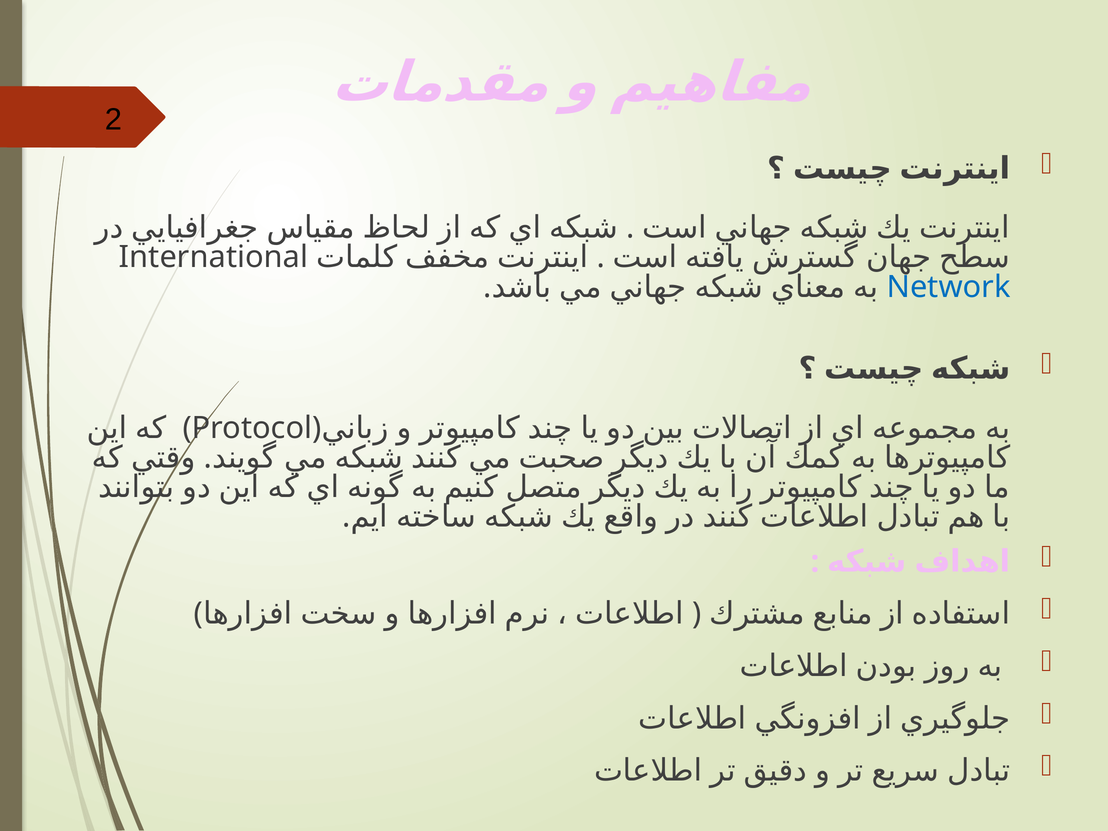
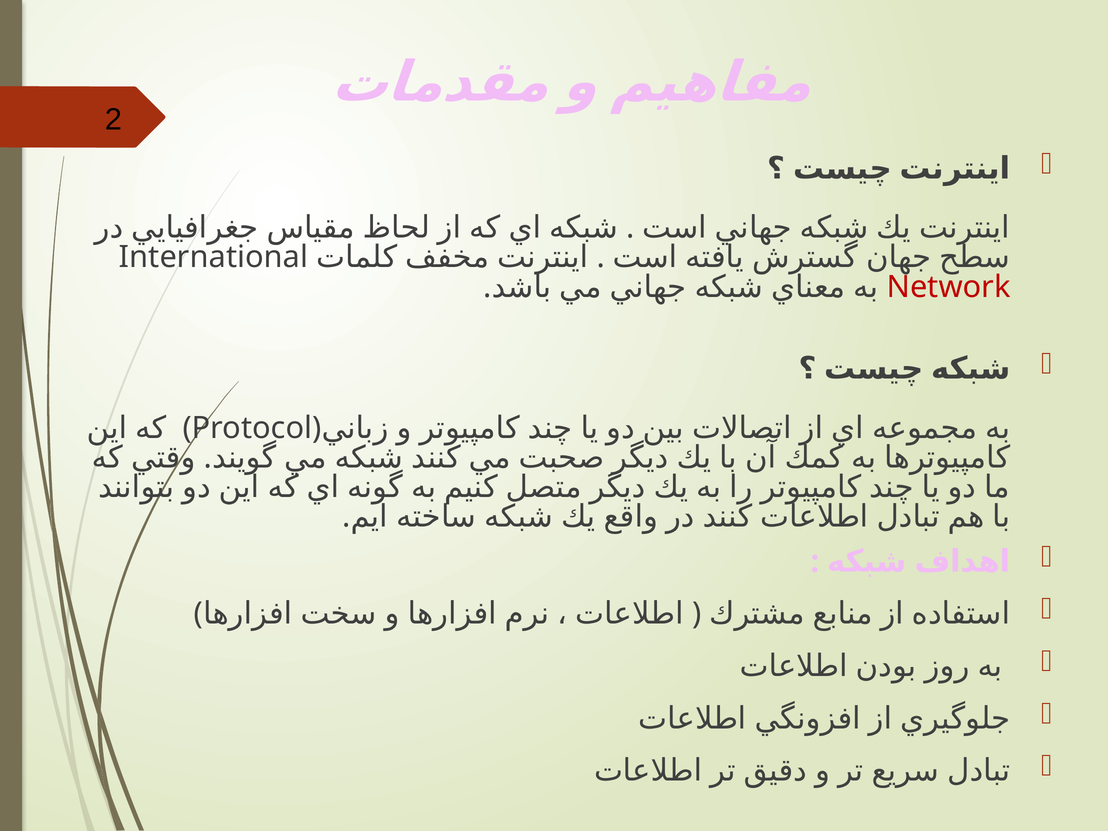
Network colour: blue -> red (949, 287)
